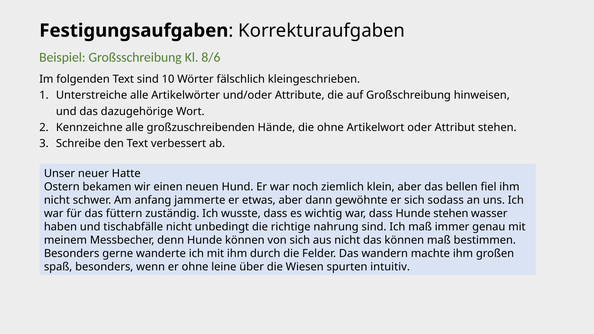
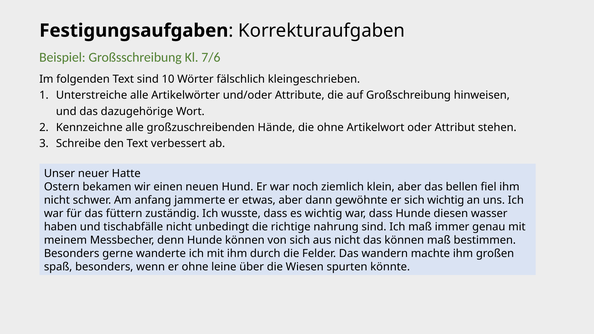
8/6: 8/6 -> 7/6 (211, 57)
sich sodass: sodass -> wichtig (446, 200)
Hunde stehen: stehen -> diesen (451, 213)
intuitiv: intuitiv -> könnte (390, 267)
